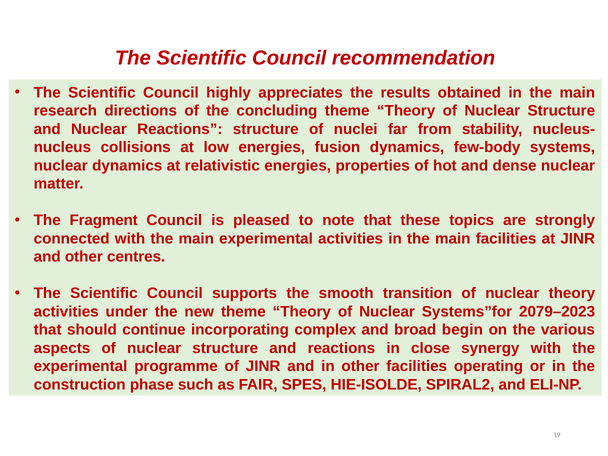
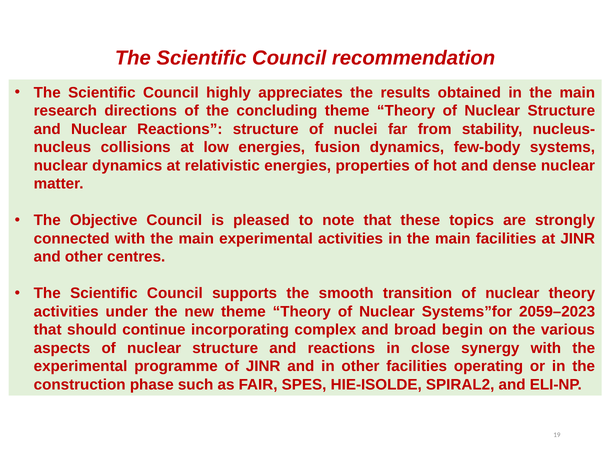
Fragment: Fragment -> Objective (104, 220)
2079–2023: 2079–2023 -> 2059–2023 (557, 312)
